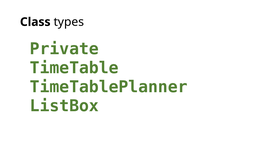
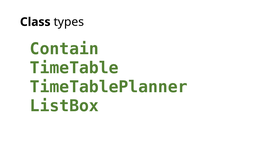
Private: Private -> Contain (64, 49)
